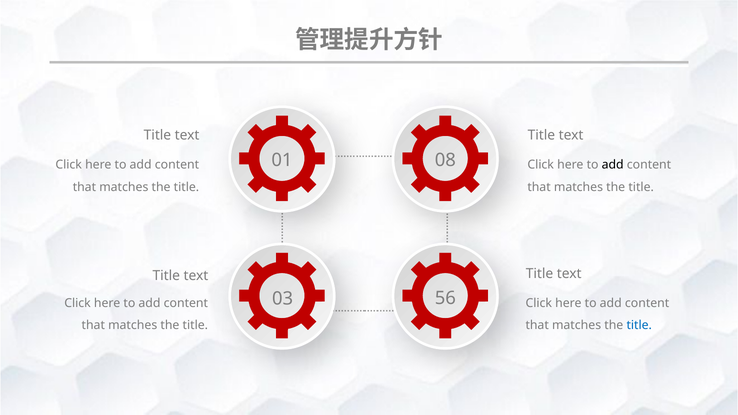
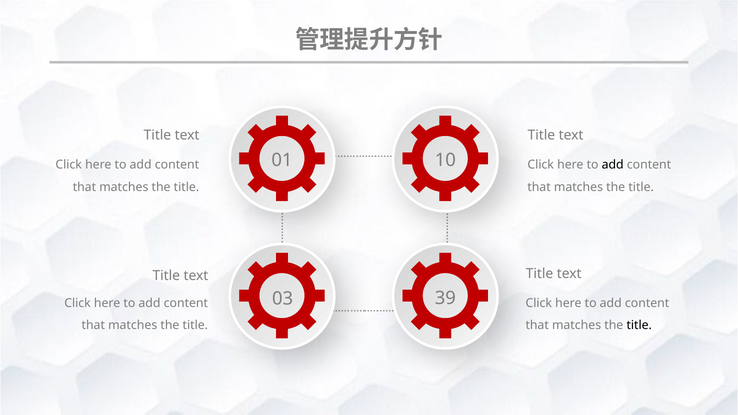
08: 08 -> 10 (445, 160)
56: 56 -> 39 (445, 298)
title colour: blue -> black (639, 325)
